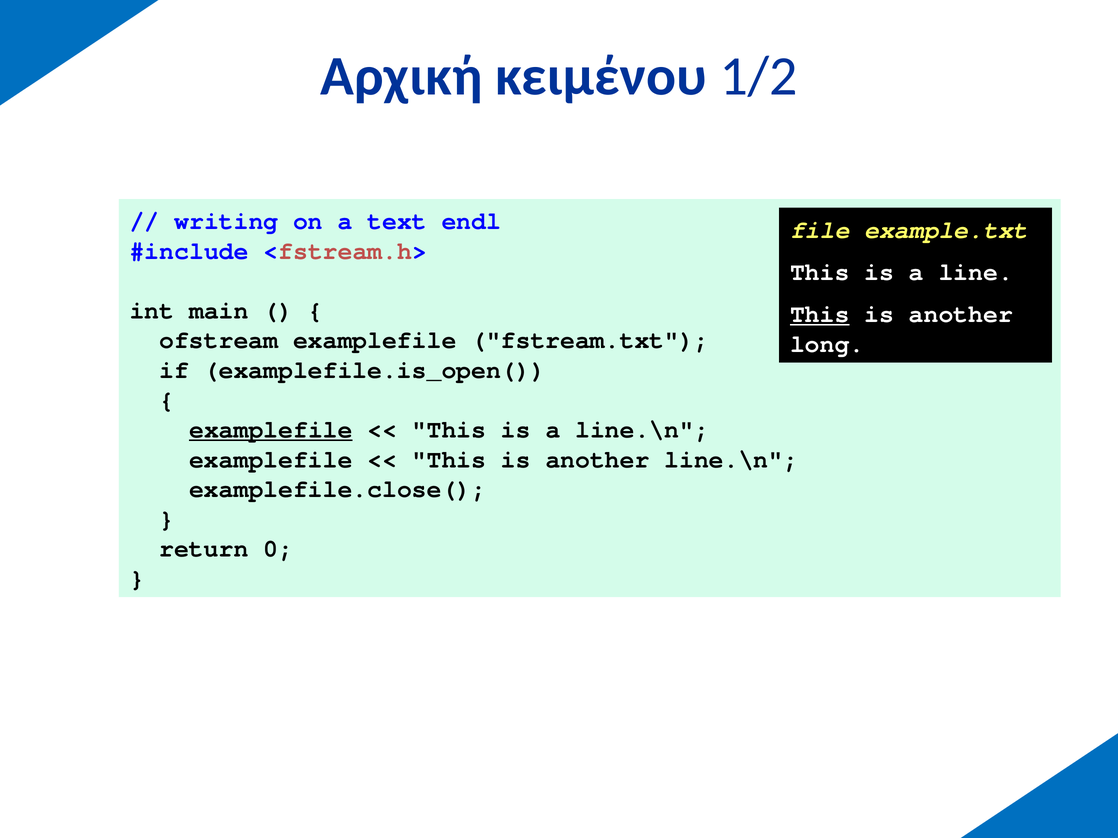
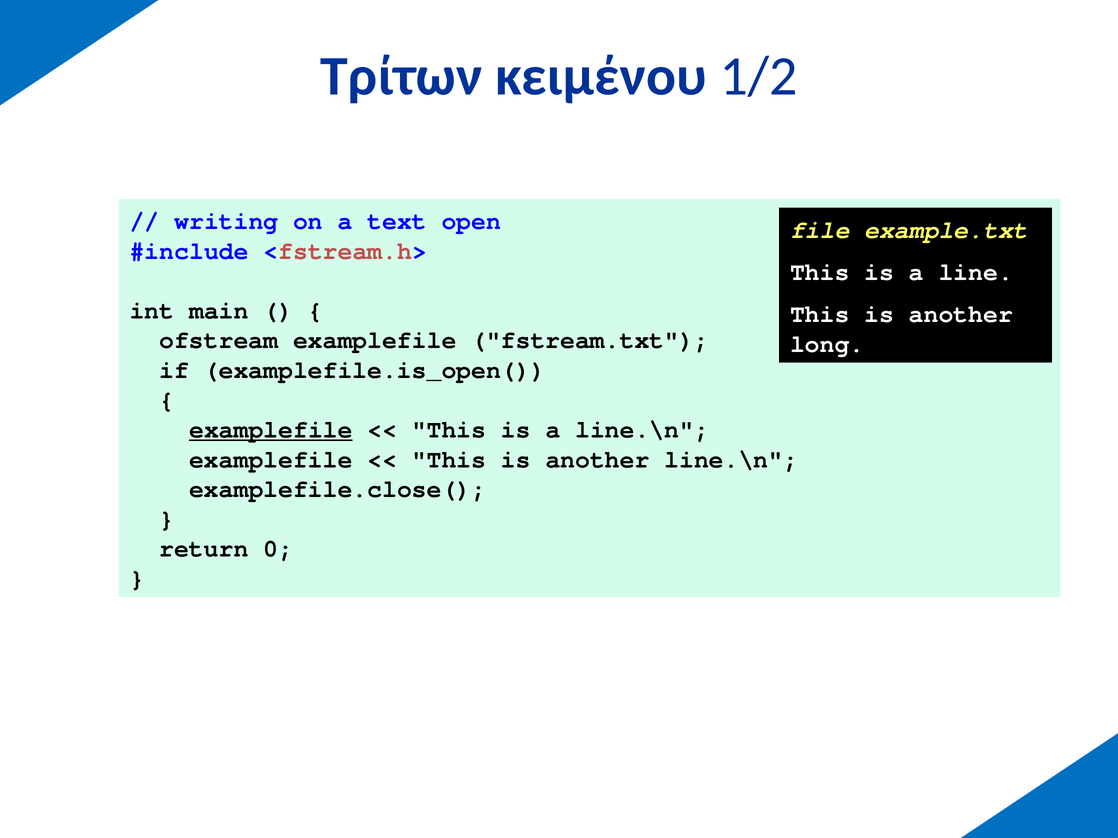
Αρχική: Αρχική -> Τρίτων (401, 77)
endl: endl -> open (471, 221)
This underline: present -> none (820, 314)
